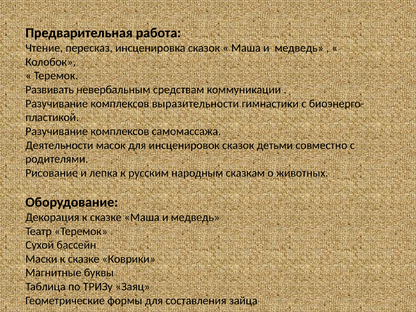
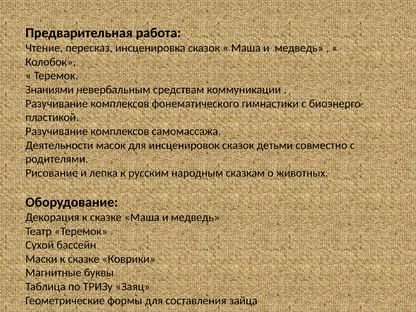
Развивать: Развивать -> Знаниями (50, 90)
выразительности: выразительности -> фонематического (195, 104)
